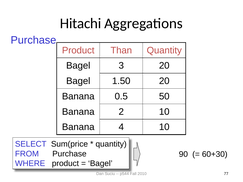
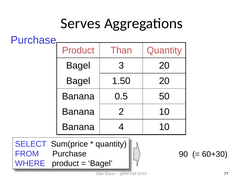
Hitachi: Hitachi -> Serves (80, 24)
